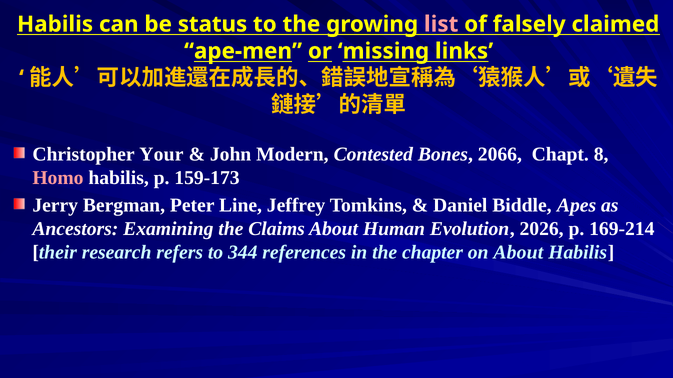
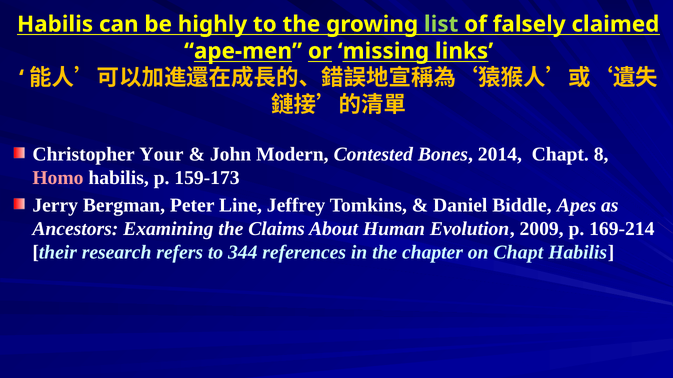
status: status -> highly (212, 24)
list colour: pink -> light green (441, 24)
2066: 2066 -> 2014 (500, 154)
2026: 2026 -> 2009 (542, 229)
on About: About -> Chapt (518, 253)
